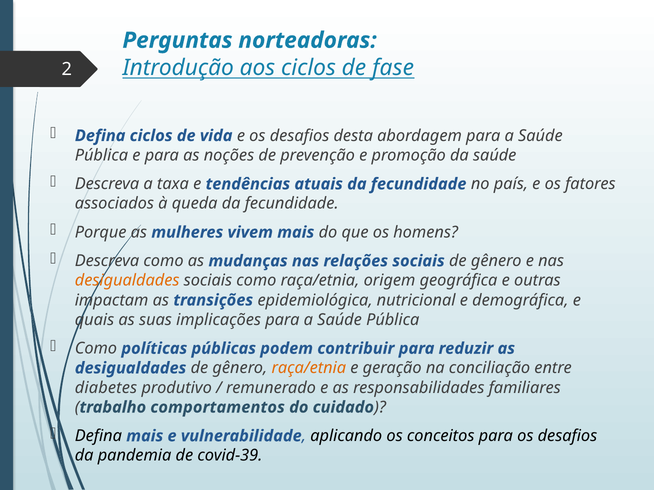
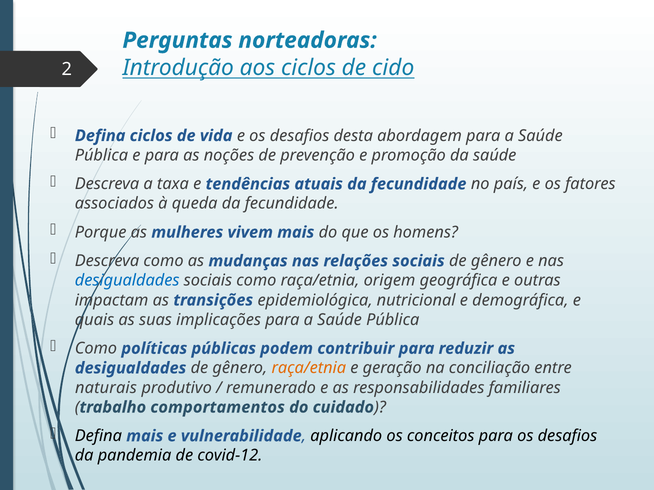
fase: fase -> cido (393, 68)
desigualdades colour: orange -> blue (127, 281)
diabetes: diabetes -> naturais (106, 388)
covid-39: covid-39 -> covid-12 (230, 456)
